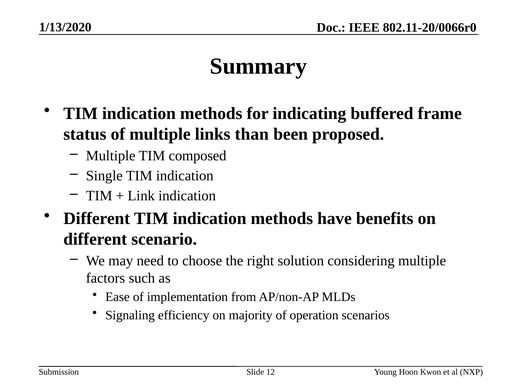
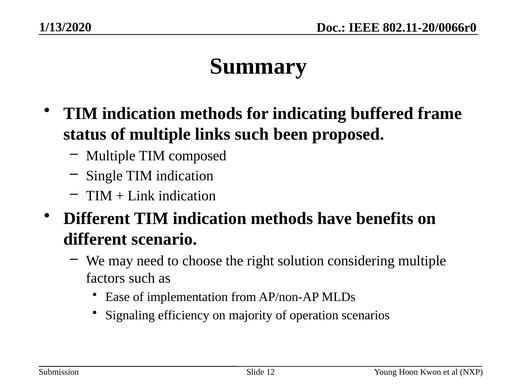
links than: than -> such (252, 134)
